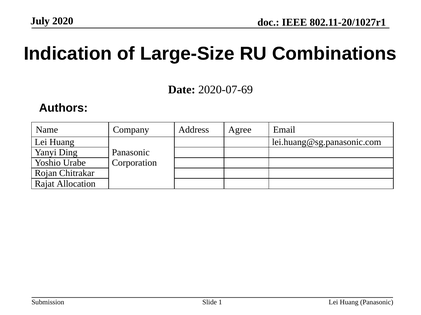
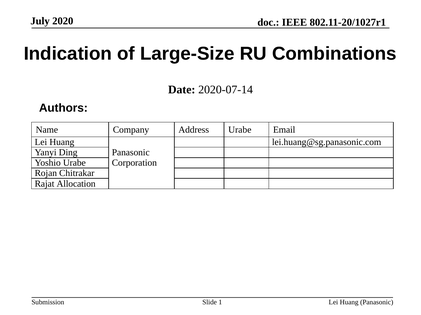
2020-07-69: 2020-07-69 -> 2020-07-14 (226, 90)
Address Agree: Agree -> Urabe (240, 130)
